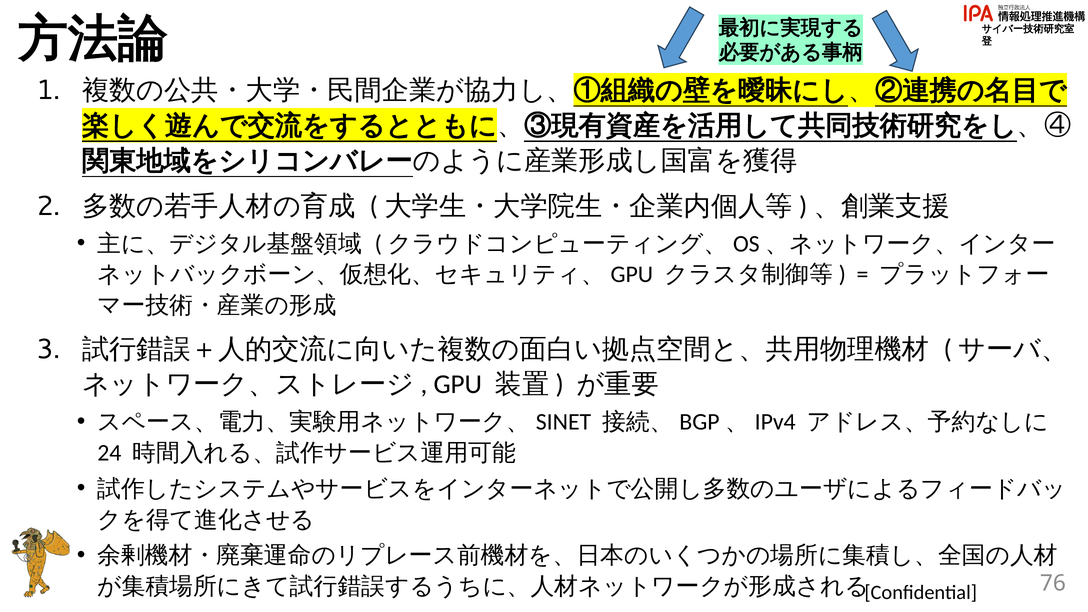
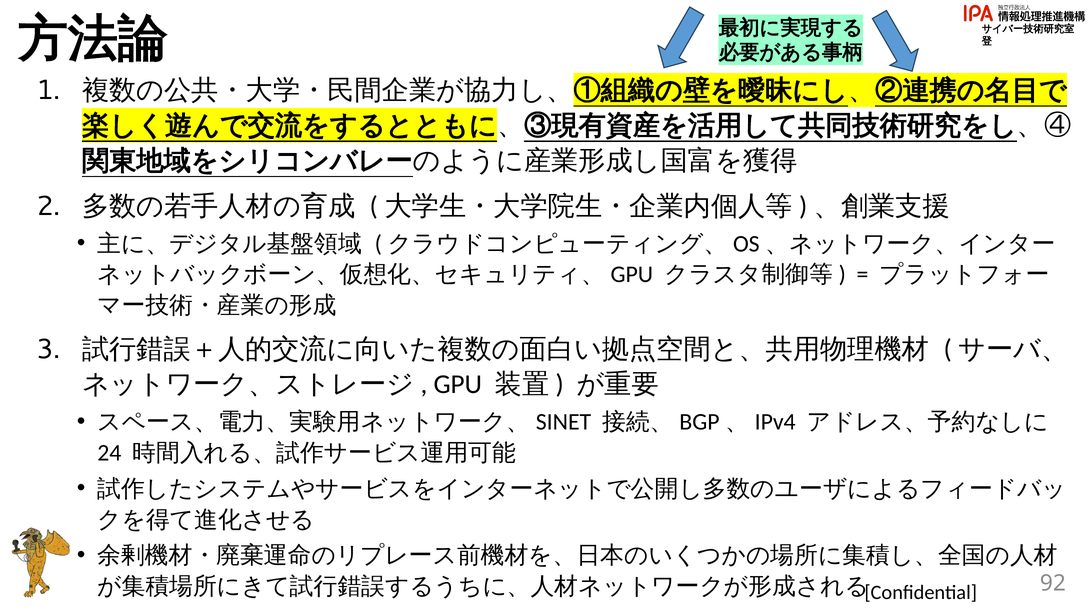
76: 76 -> 92 (1053, 583)
